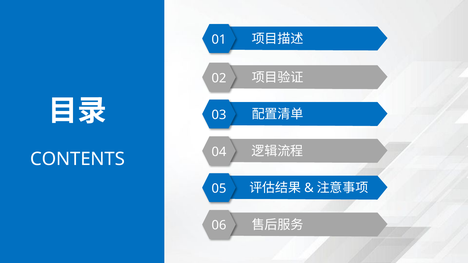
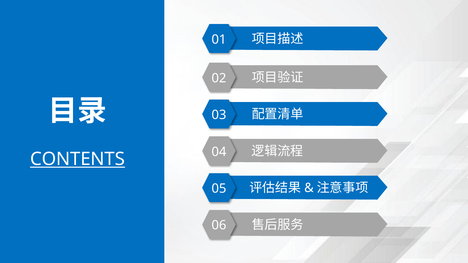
CONTENTS underline: none -> present (78, 159)
